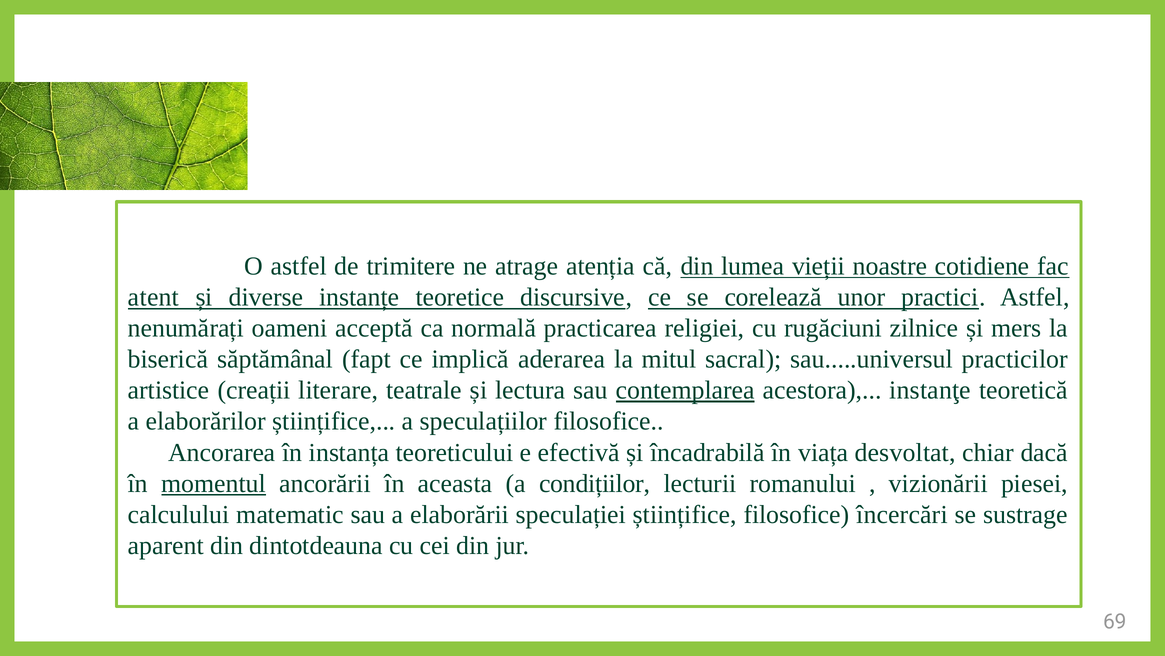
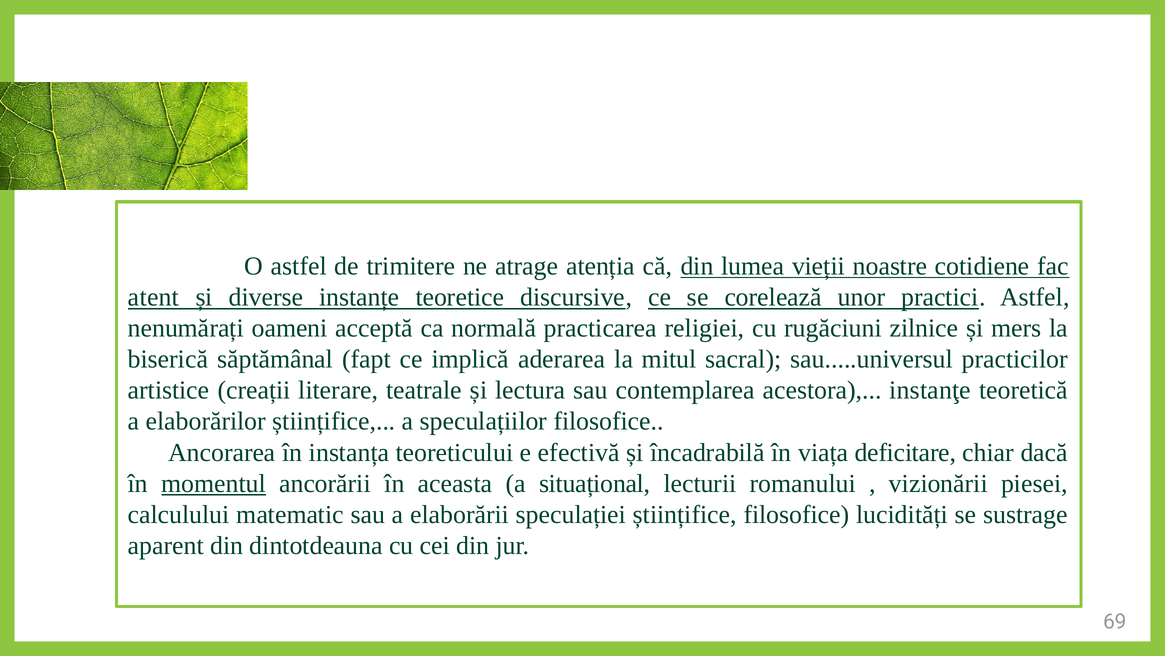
contemplarea underline: present -> none (685, 390)
desvoltat: desvoltat -> deficitare (905, 452)
condițiilor: condițiilor -> situațional (595, 483)
încercări: încercări -> lucidități (902, 514)
